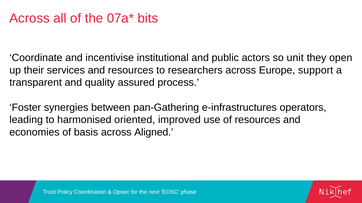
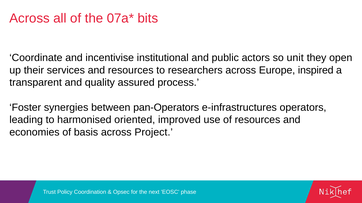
support: support -> inspired (316, 70)
pan-Gathering: pan-Gathering -> pan-Operators (166, 108)
Aligned: Aligned -> Project (154, 133)
